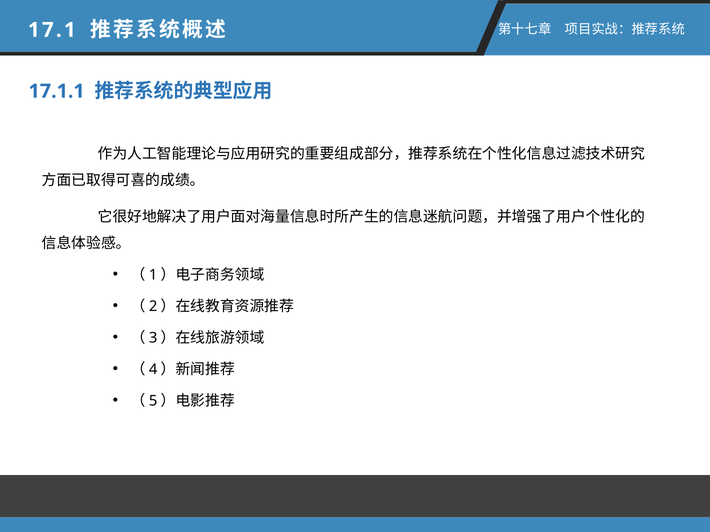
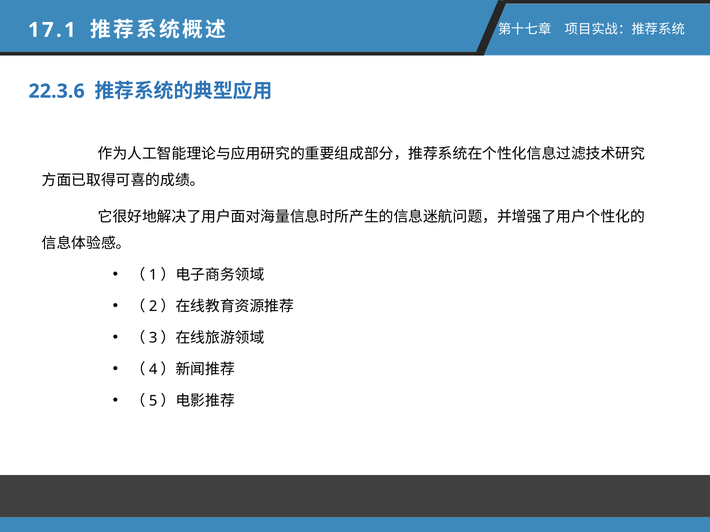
17.1.1: 17.1.1 -> 22.3.6 (57, 91)
